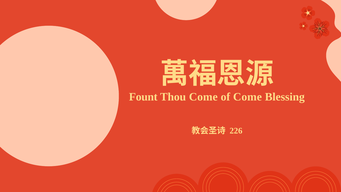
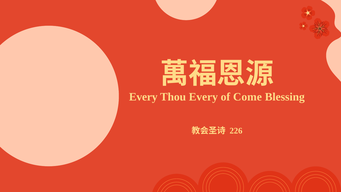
Fount: Fount -> Every (143, 97)
Thou Come: Come -> Every (203, 97)
